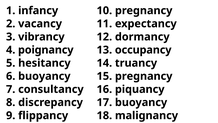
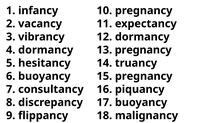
poignancy: poignancy -> dormancy (46, 50)
13 occupancy: occupancy -> pregnancy (143, 50)
